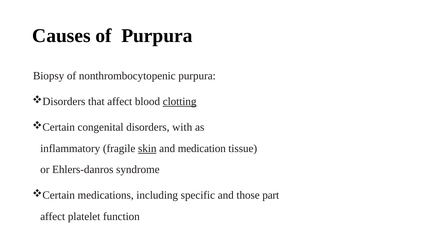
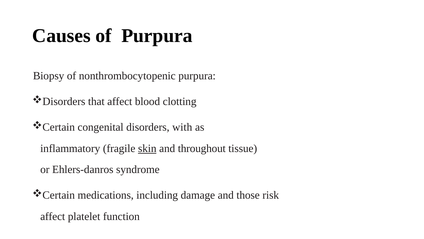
clotting underline: present -> none (180, 101)
medication: medication -> throughout (202, 148)
specific: specific -> damage (198, 195)
part: part -> risk (271, 195)
